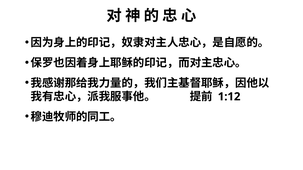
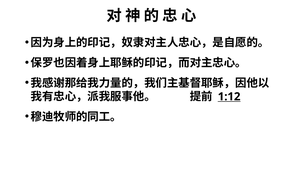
1:12 underline: none -> present (229, 97)
